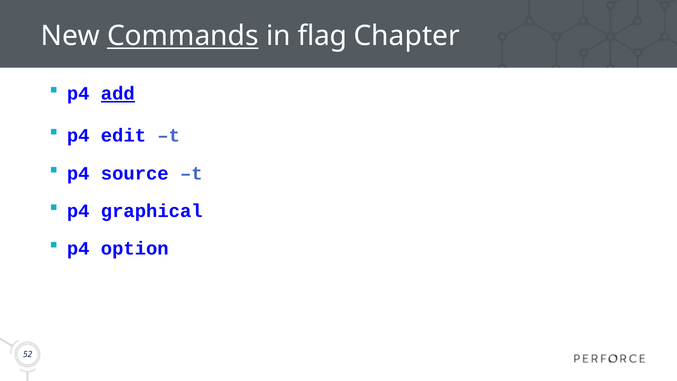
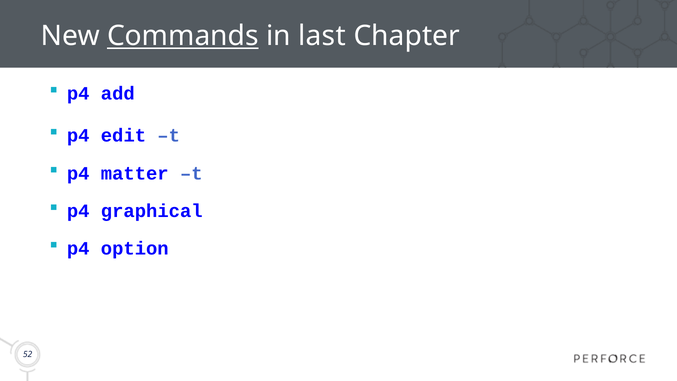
flag: flag -> last (322, 36)
add underline: present -> none (118, 94)
source: source -> matter (135, 173)
